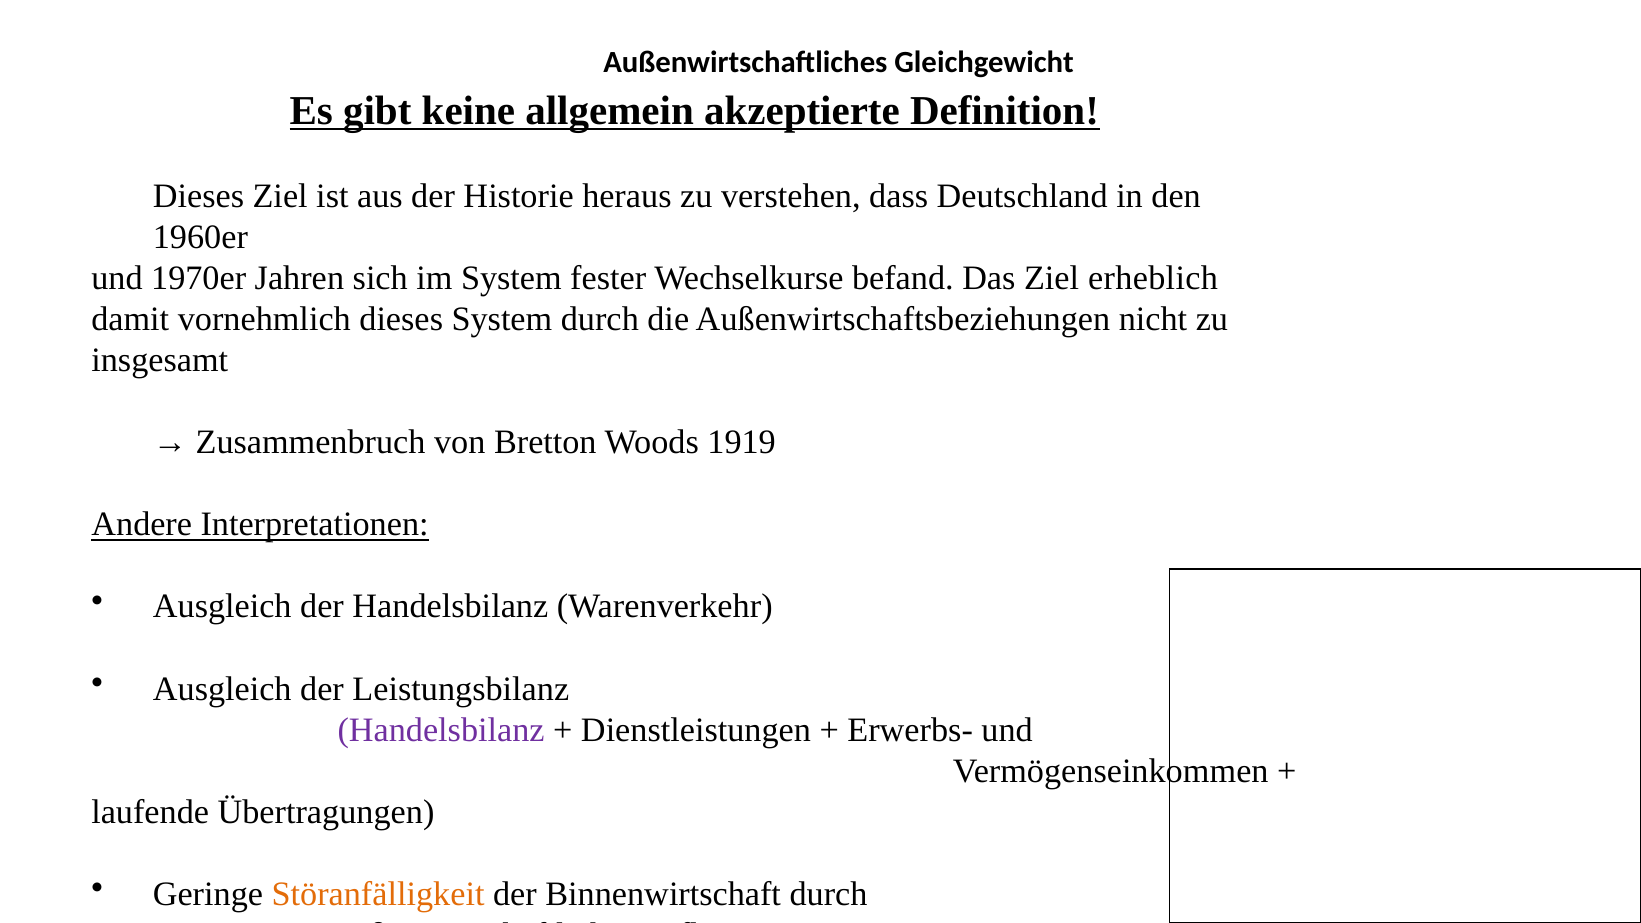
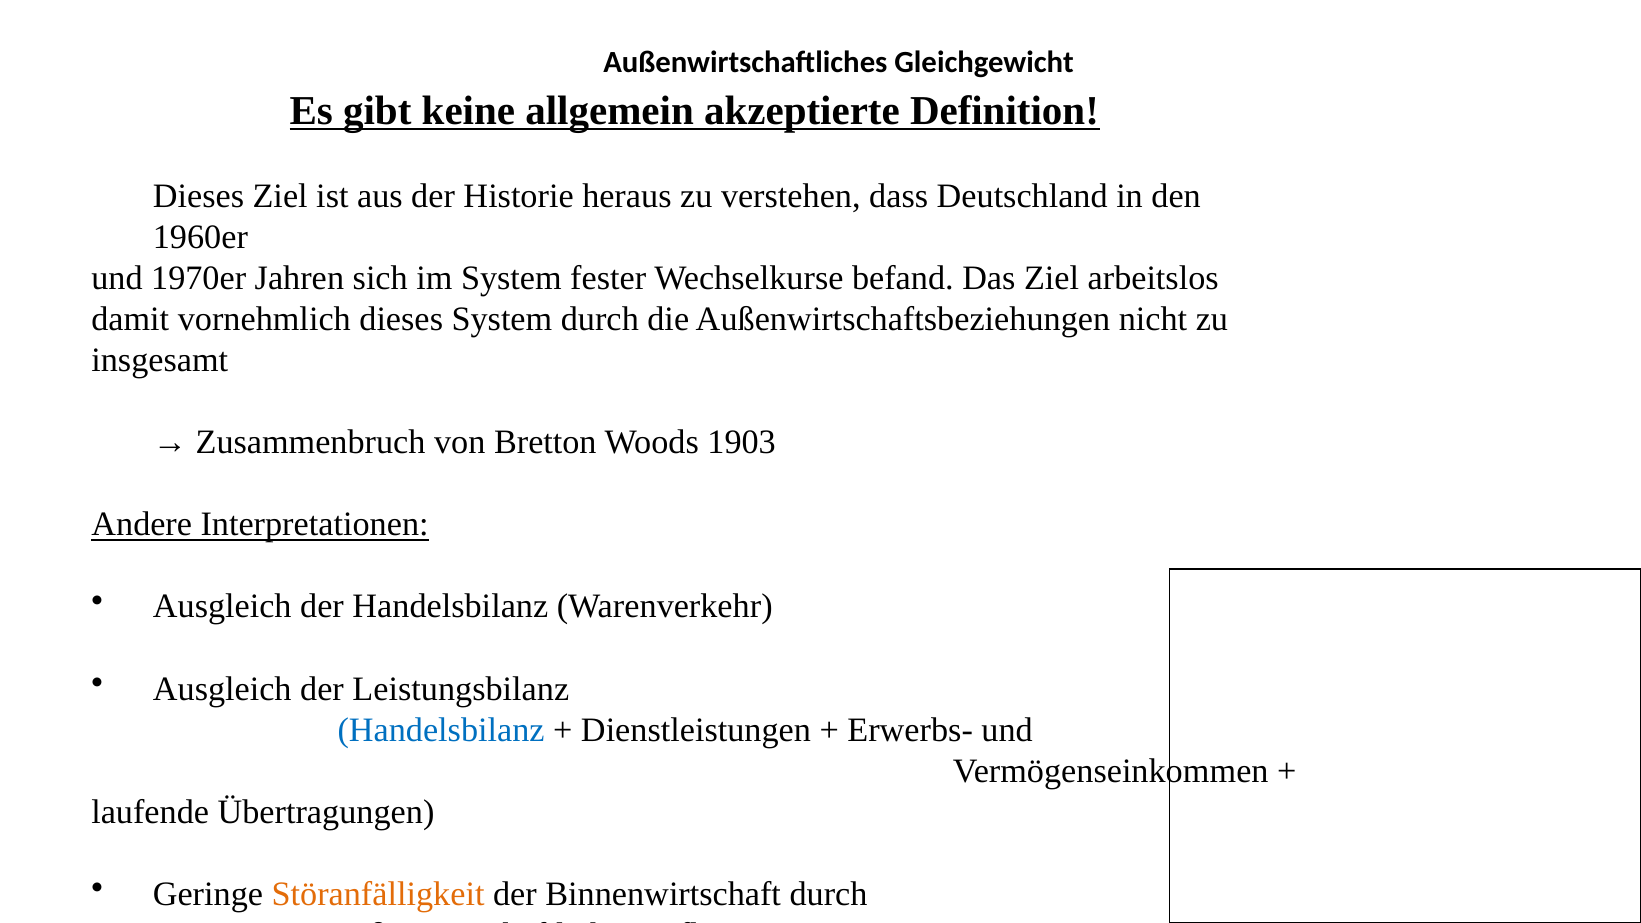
erheblich: erheblich -> arbeitslos (1153, 278)
1919: 1919 -> 1903 (742, 443)
Handelsbilanz colour: purple -> blue (441, 730)
